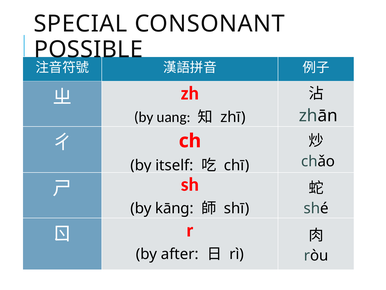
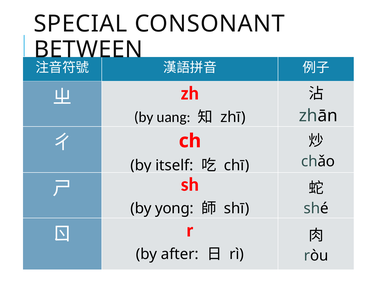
POSSIBLE: POSSIBLE -> BETWEEN (88, 50)
kāng: kāng -> yong (174, 208)
